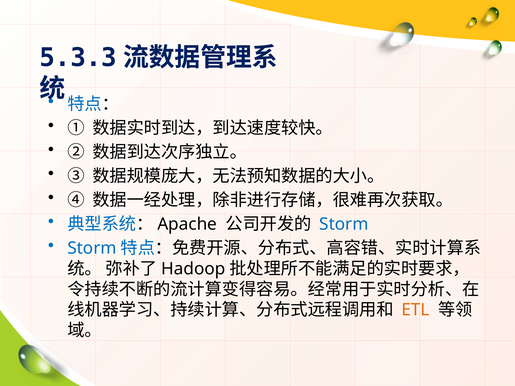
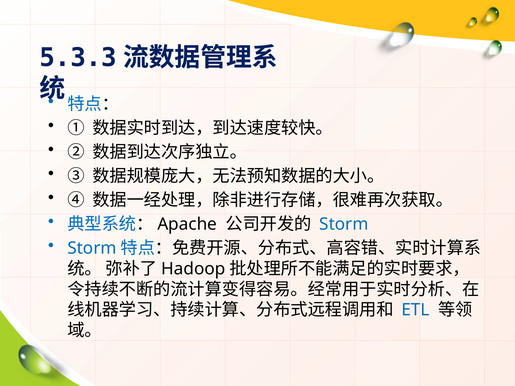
ETL colour: orange -> blue (415, 310)
